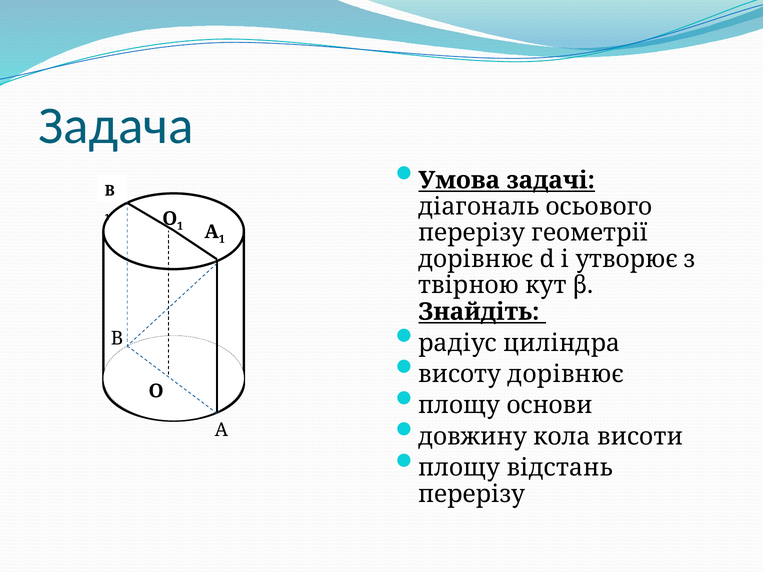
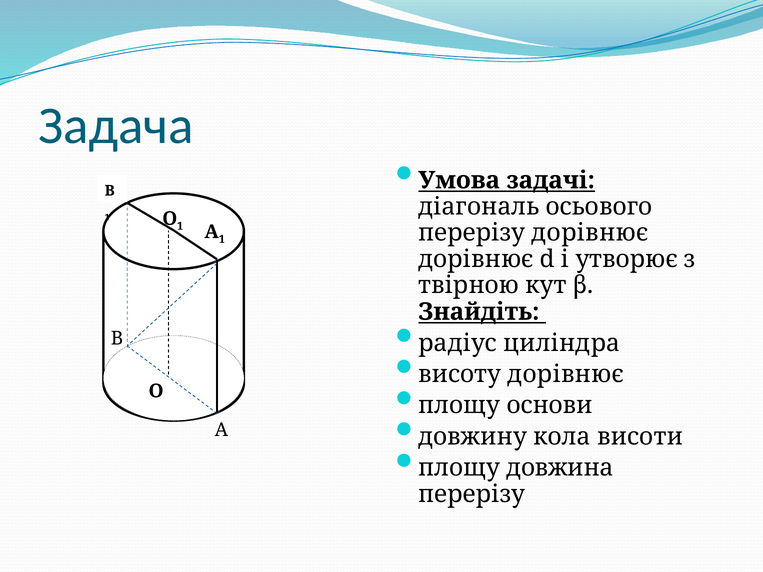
перерізу геометрії: геометрії -> дорівнює (590, 233)
відстань: відстань -> довжина (560, 468)
